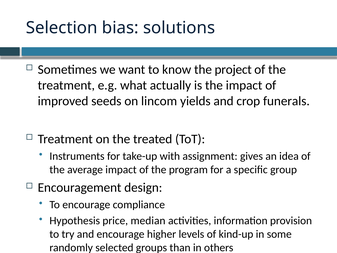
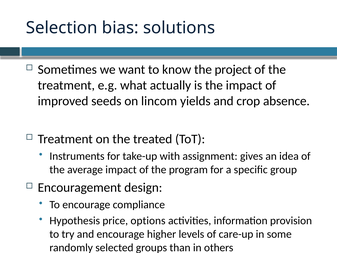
funerals: funerals -> absence (286, 101)
median: median -> options (148, 221)
kind-up: kind-up -> care-up (236, 234)
